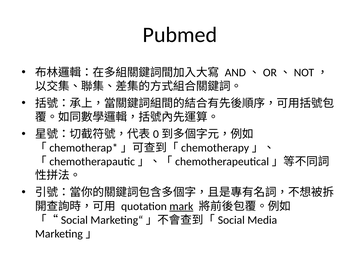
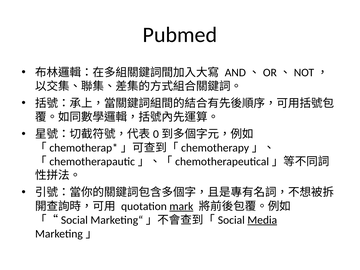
Media underline: none -> present (262, 220)
